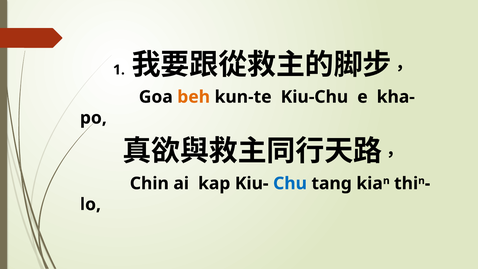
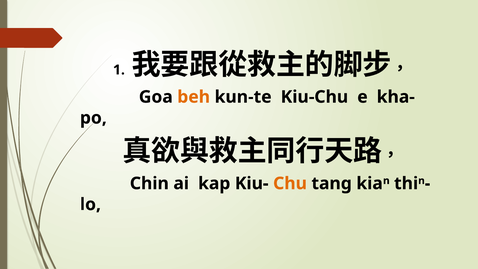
Chu colour: blue -> orange (290, 183)
